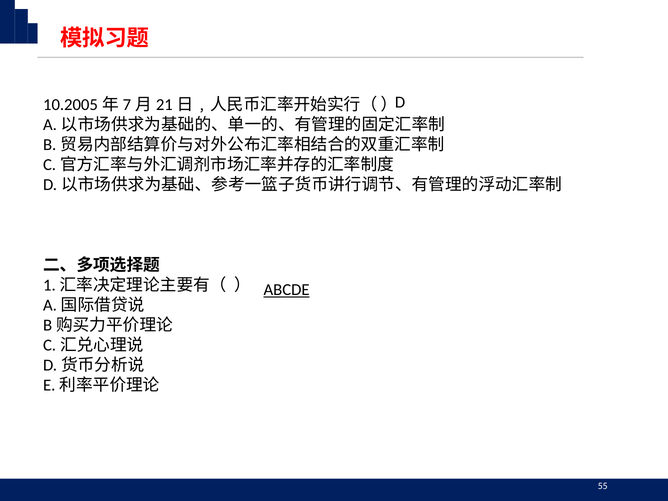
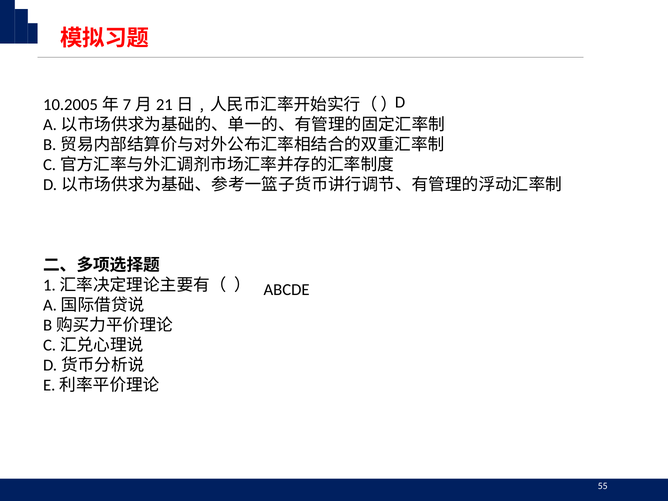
ABCDE underline: present -> none (287, 290)
